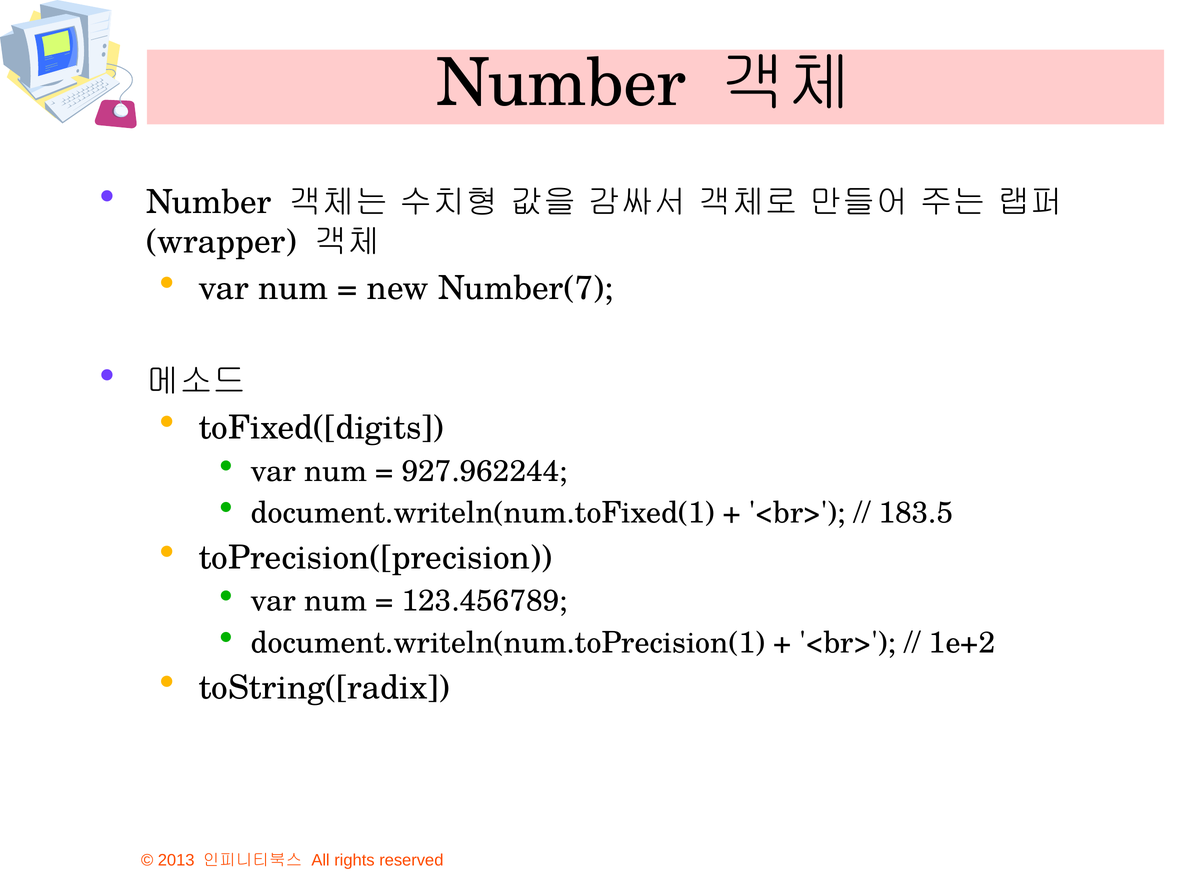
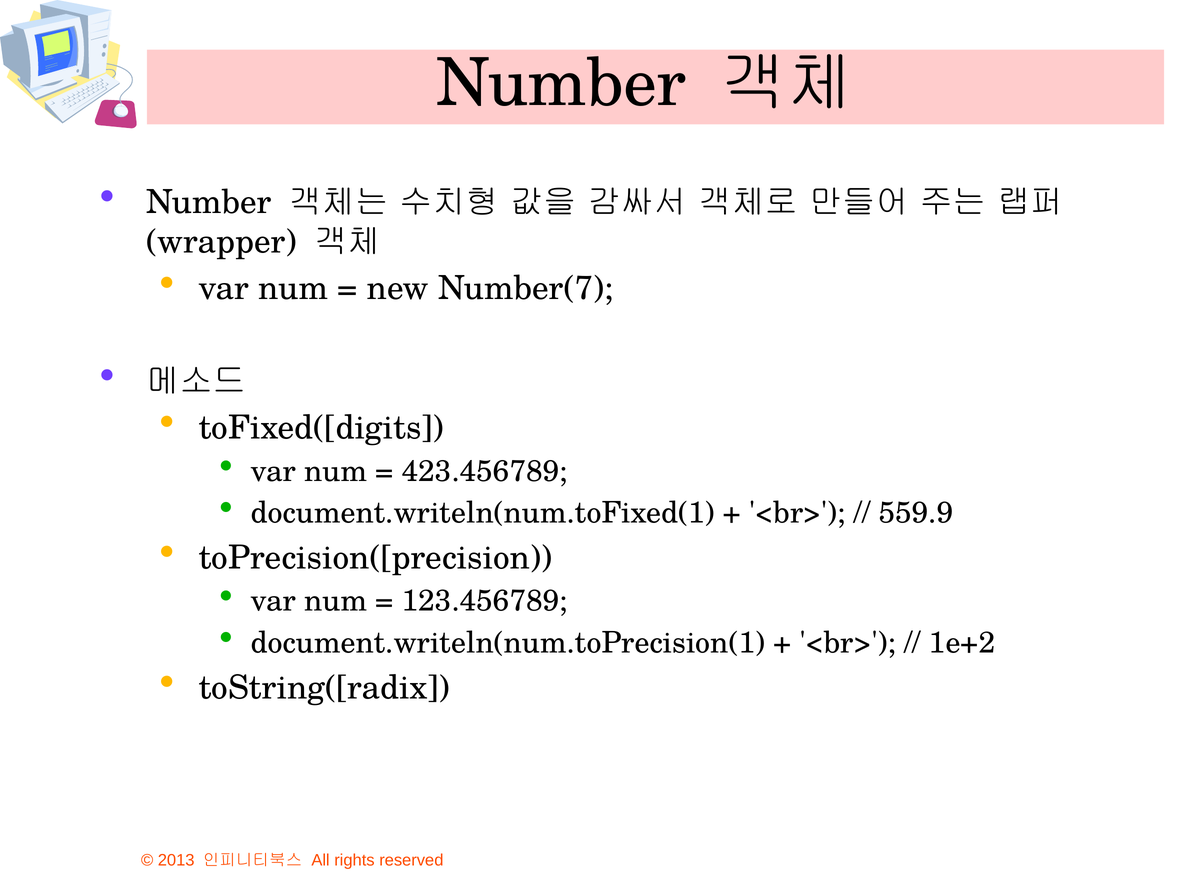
927.962244: 927.962244 -> 423.456789 (485, 471)
183.5: 183.5 -> 559.9 (916, 513)
